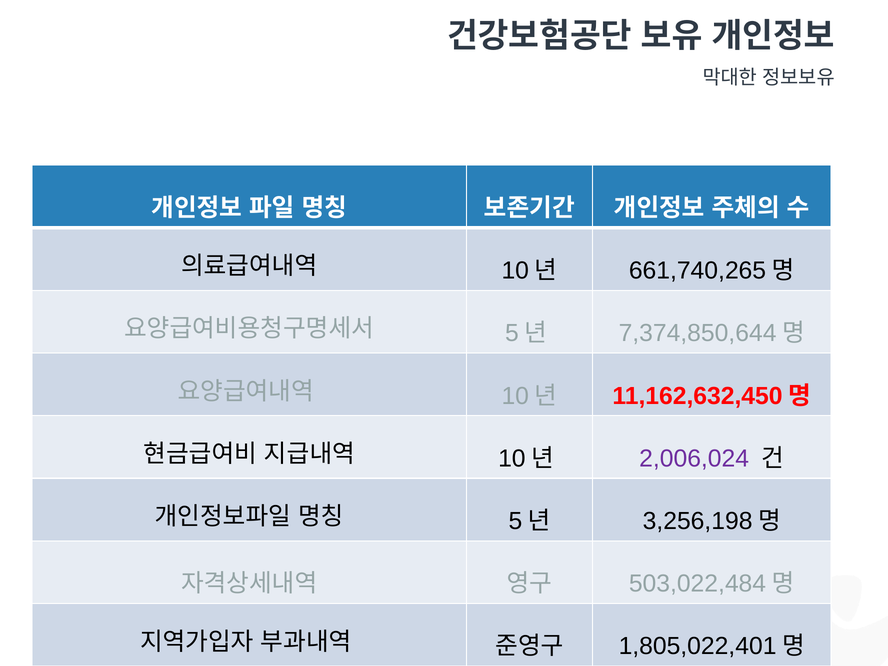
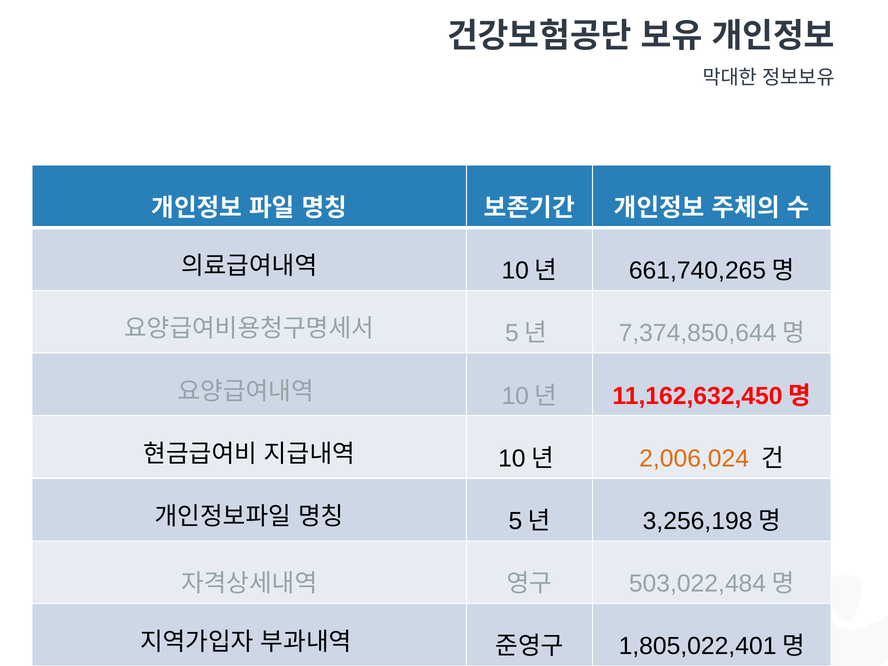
2,006,024 colour: purple -> orange (694, 459)
